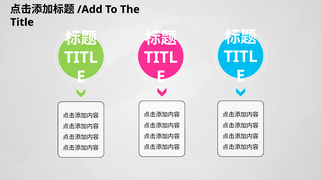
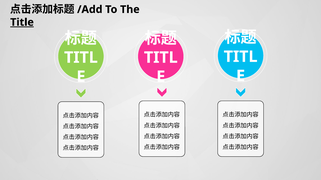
Title underline: none -> present (22, 22)
